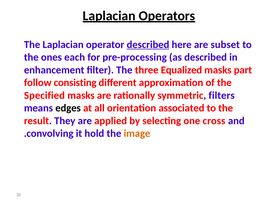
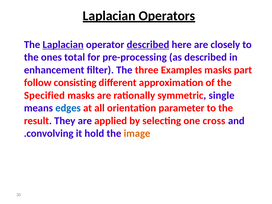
Laplacian underline: none -> present (63, 45)
subset: subset -> closely (225, 45)
each: each -> total (75, 57)
Equalized: Equalized -> Examples (181, 70)
filters: filters -> single (222, 95)
edges colour: black -> blue (68, 108)
associated: associated -> parameter (181, 108)
